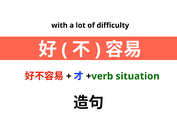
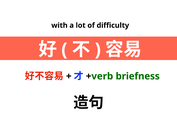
situation: situation -> briefness (138, 76)
